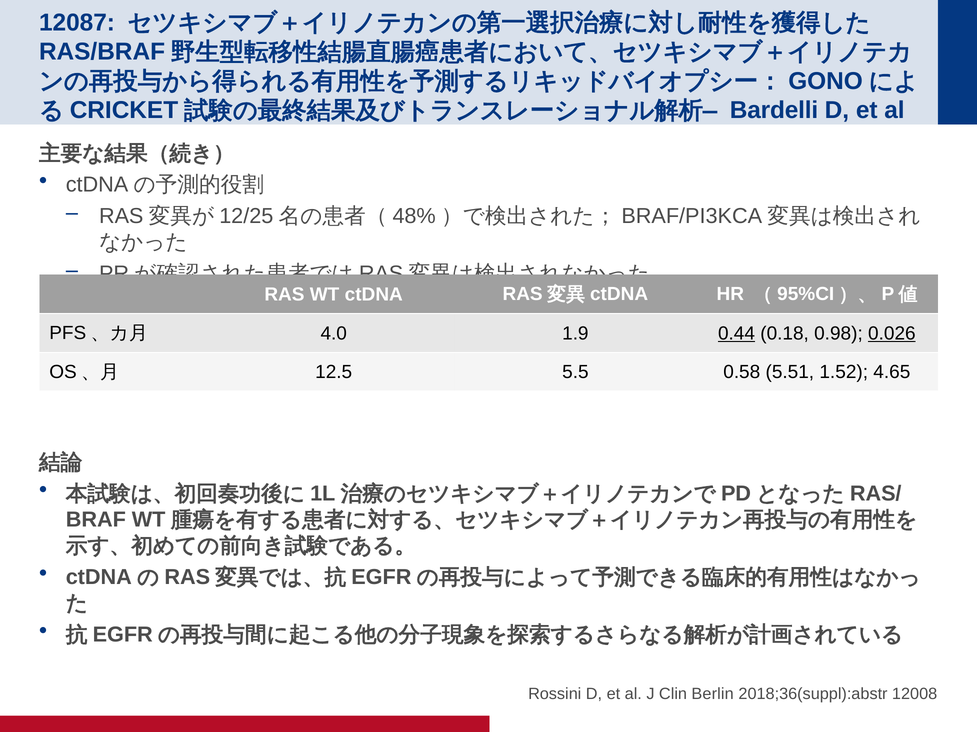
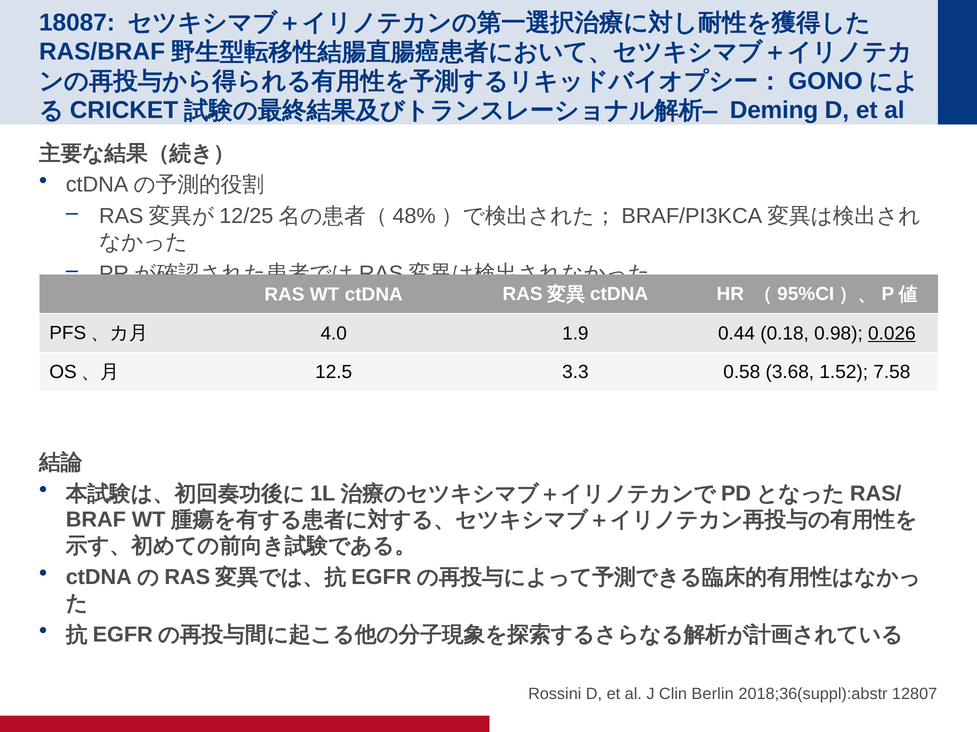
12087: 12087 -> 18087 (77, 23)
Bardelli: Bardelli -> Deming (774, 110)
0.44 underline: present -> none (737, 334)
5.5: 5.5 -> 3.3 (575, 373)
5.51: 5.51 -> 3.68 (790, 373)
4.65: 4.65 -> 7.58 (892, 373)
12008: 12008 -> 12807 (915, 695)
